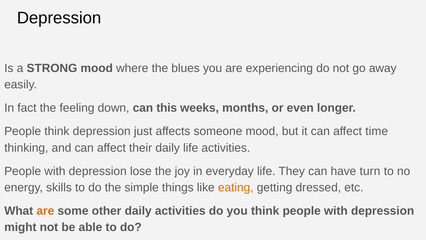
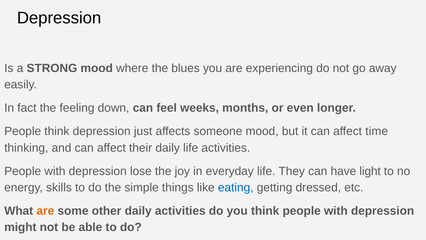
this: this -> feel (167, 108)
turn: turn -> light (370, 171)
eating colour: orange -> blue (236, 187)
